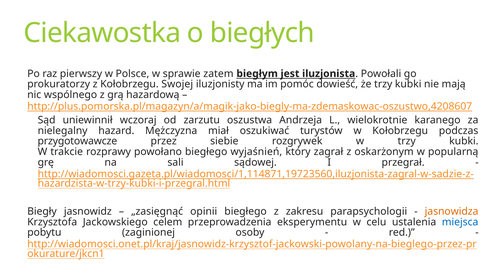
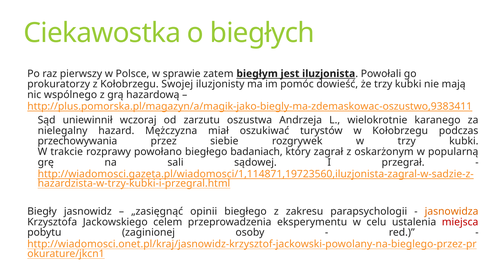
http://plus.pomorska.pl/magazyn/a/magik-jako-biegly-ma-zdemaskowac-oszustwo,4208607: http://plus.pomorska.pl/magazyn/a/magik-jako-biegly-ma-zdemaskowac-oszustwo,4208607 -> http://plus.pomorska.pl/magazyn/a/magik-jako-biegly-ma-zdemaskowac-oszustwo,9383411 (250, 107)
przygotowawcze: przygotowawcze -> przechowywania (77, 141)
wyjaśnień: wyjaśnień -> badaniach (256, 152)
miejsca colour: blue -> red (460, 222)
